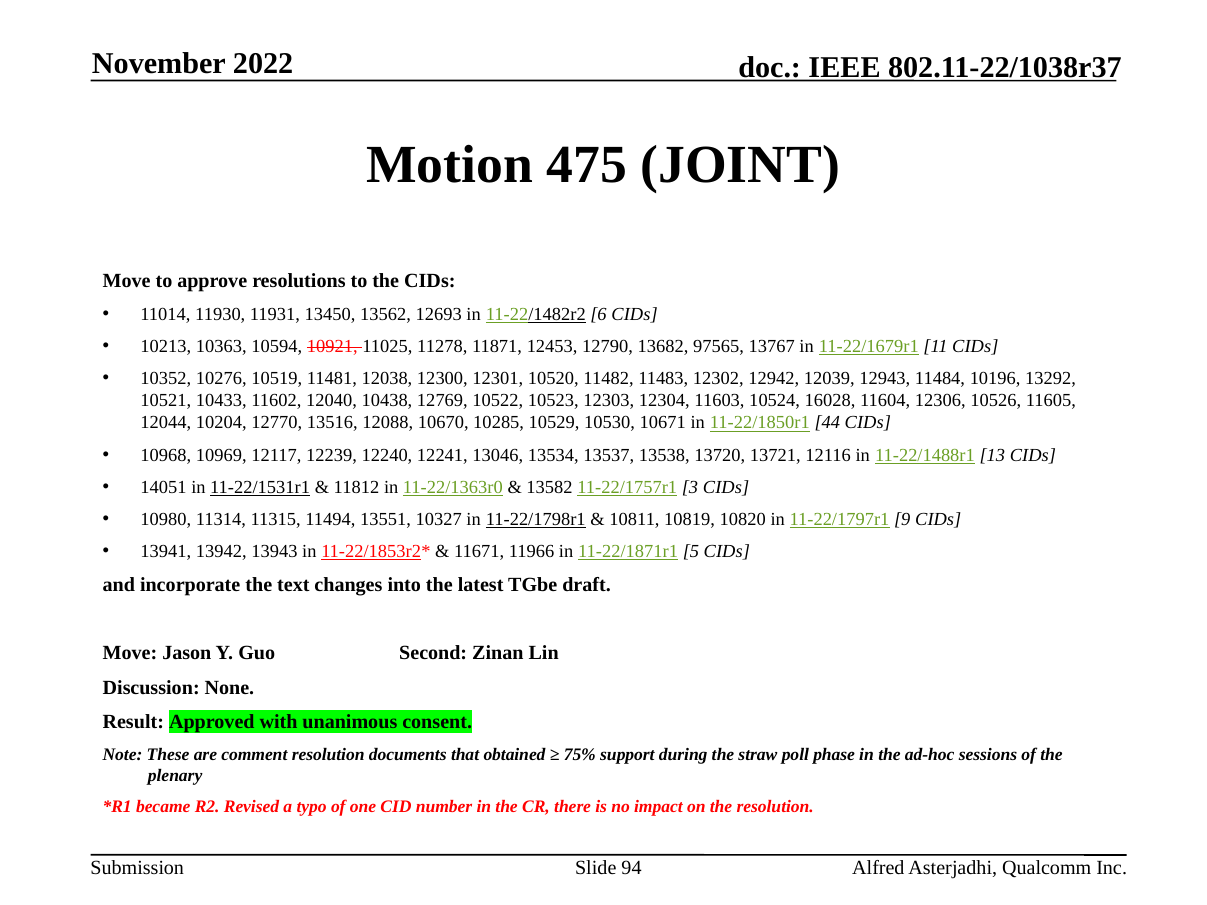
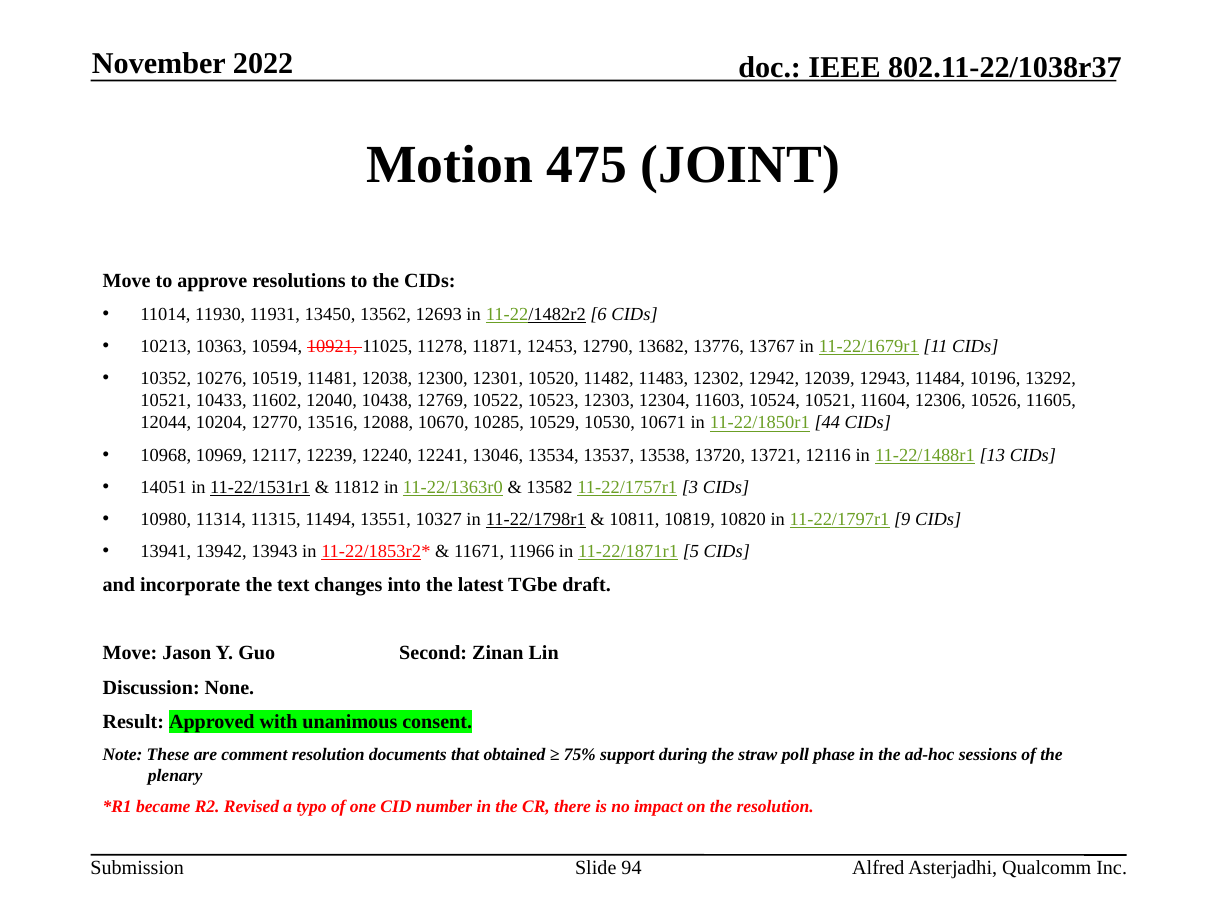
97565: 97565 -> 13776 (719, 346)
10524 16028: 16028 -> 10521 (830, 401)
